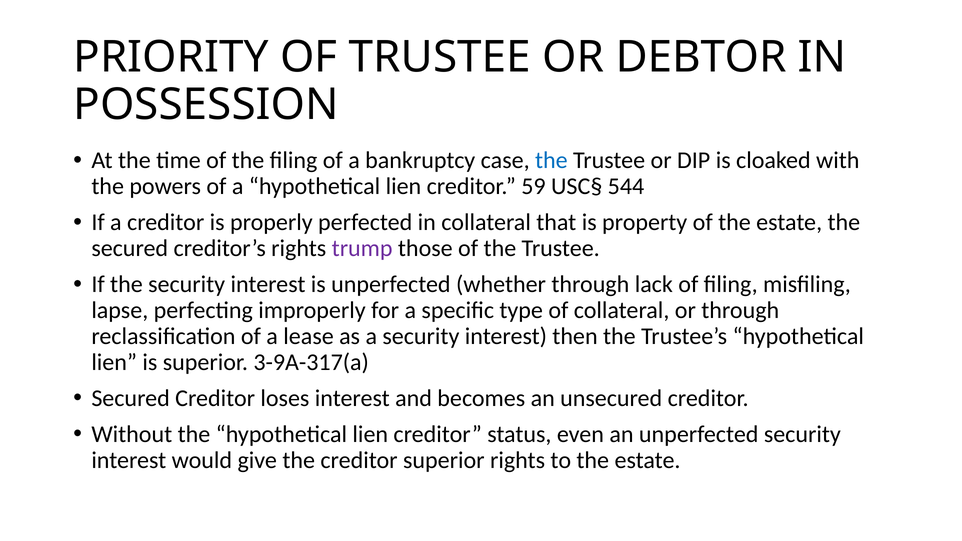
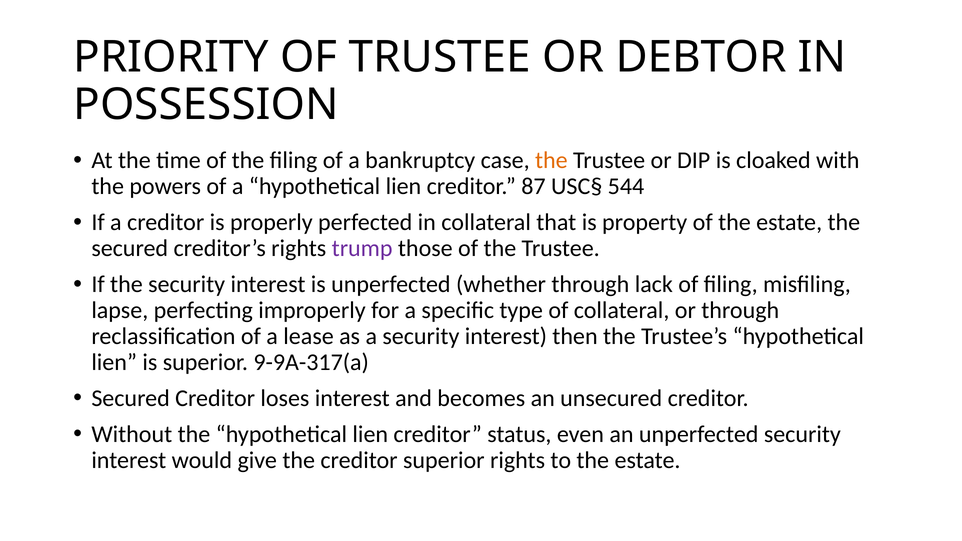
the colour: blue -> orange (551, 161)
59: 59 -> 87 (533, 186)
3-9A-317(a: 3-9A-317(a -> 9-9A-317(a (311, 362)
